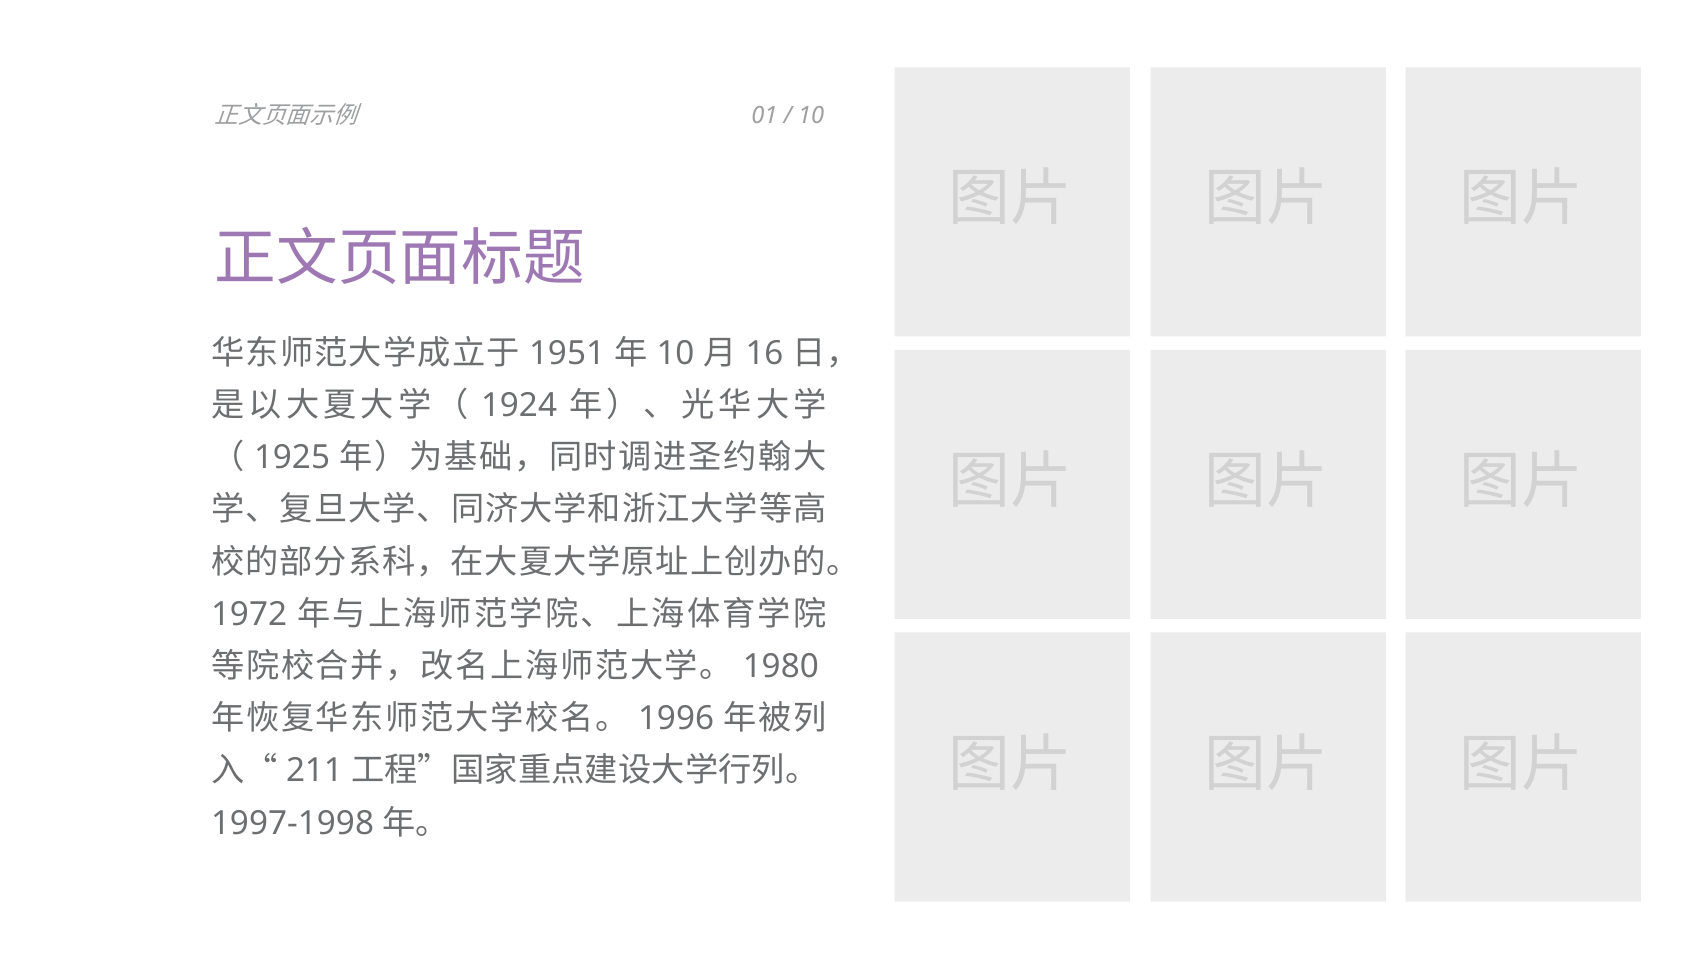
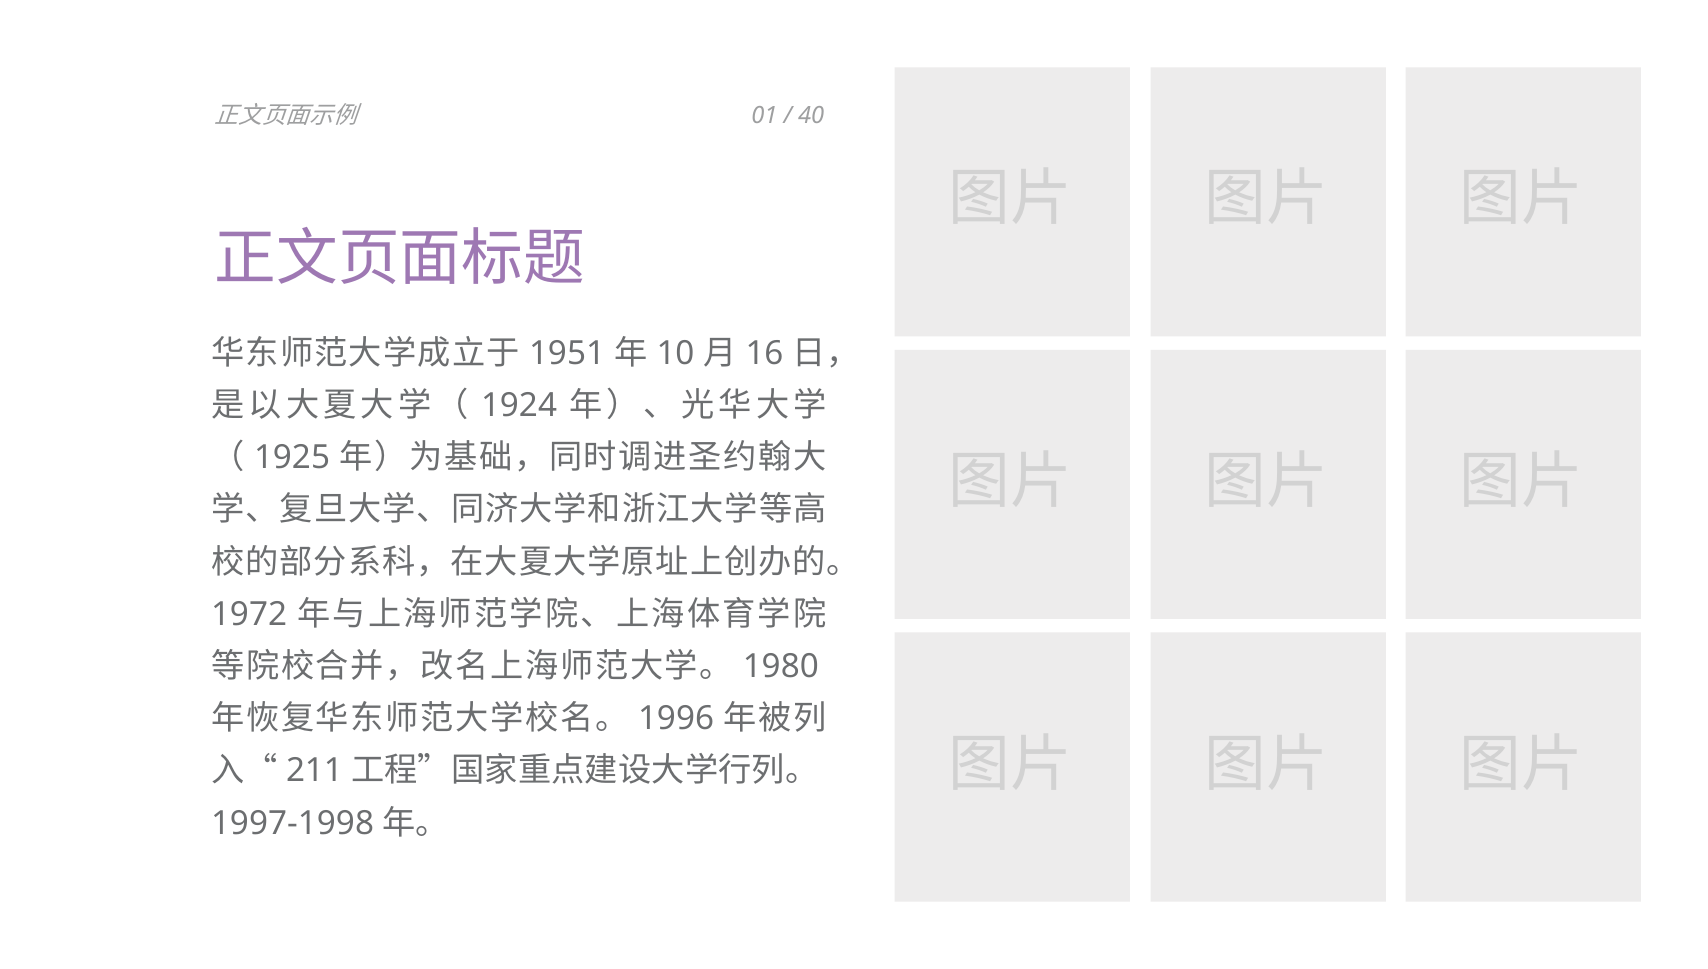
10: 10 -> 40 (811, 115)
